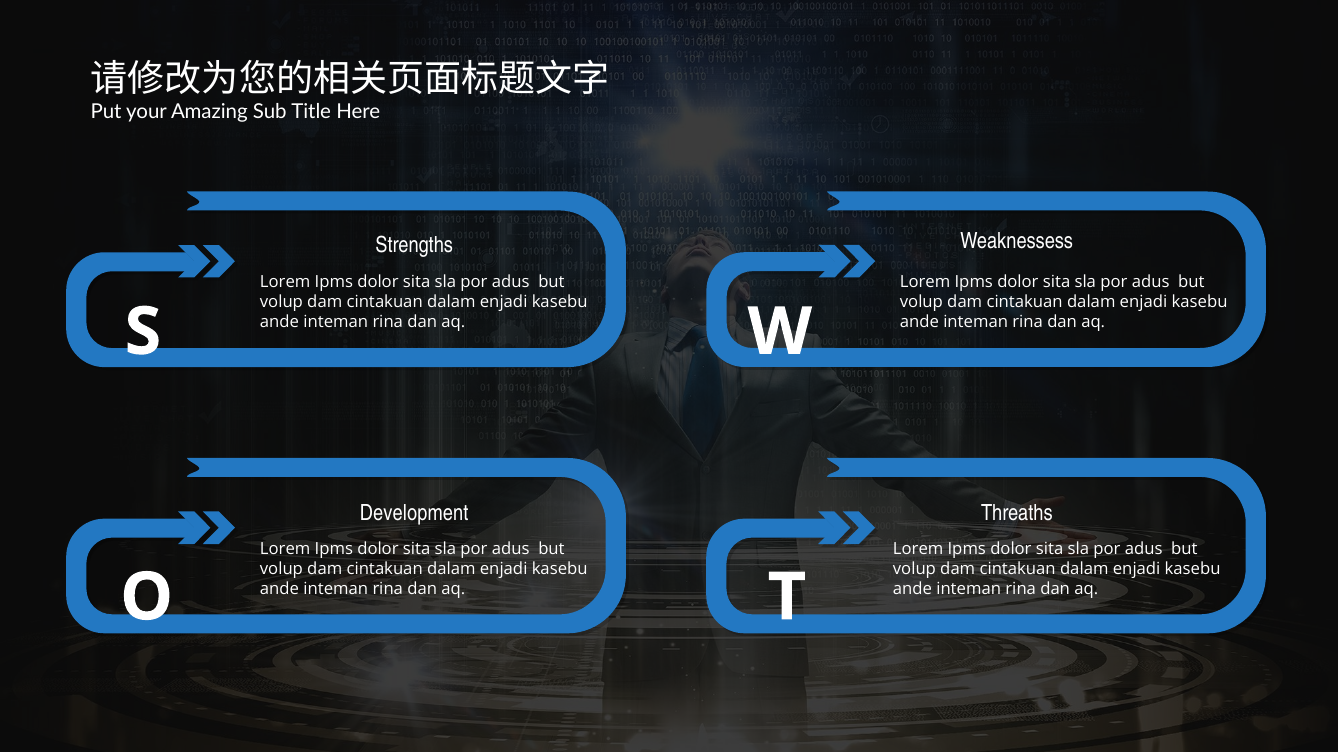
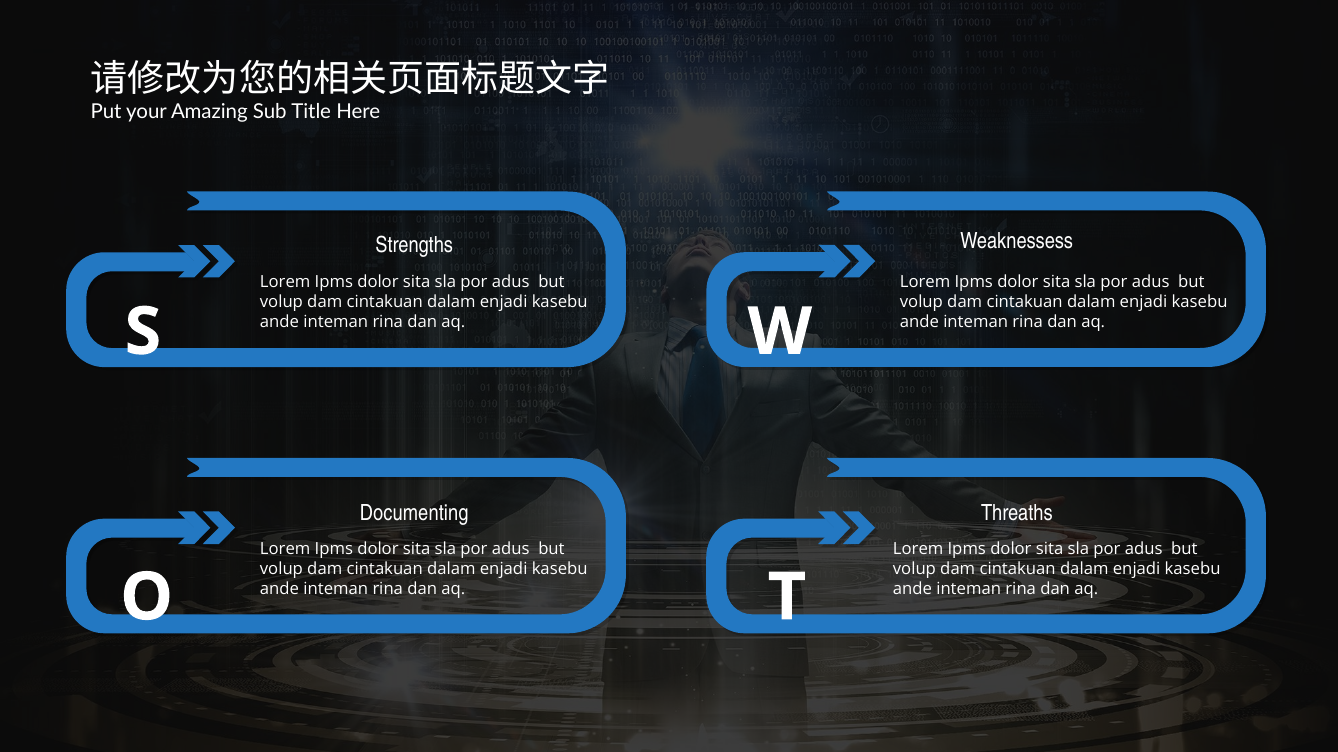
Development: Development -> Documenting (414, 513)
